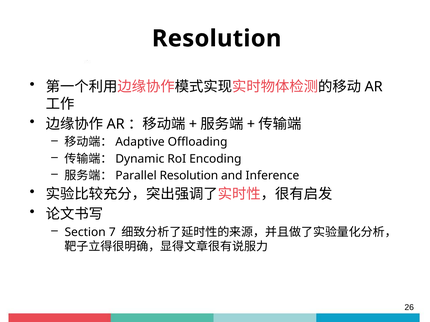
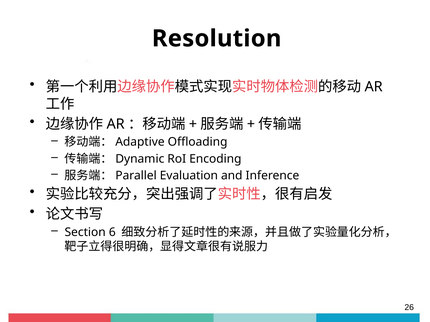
Resolution: Resolution -> Evaluation (189, 176)
7: 7 -> 6 (112, 233)
